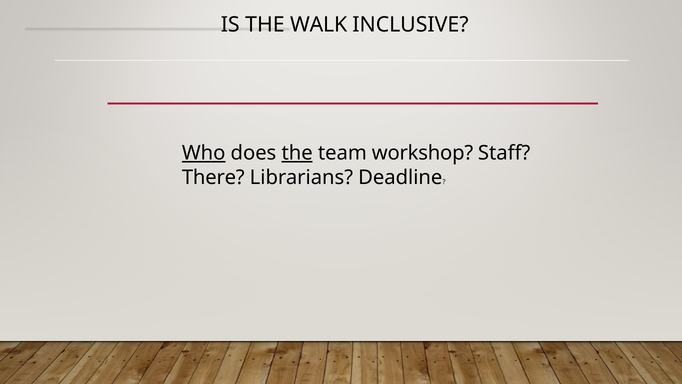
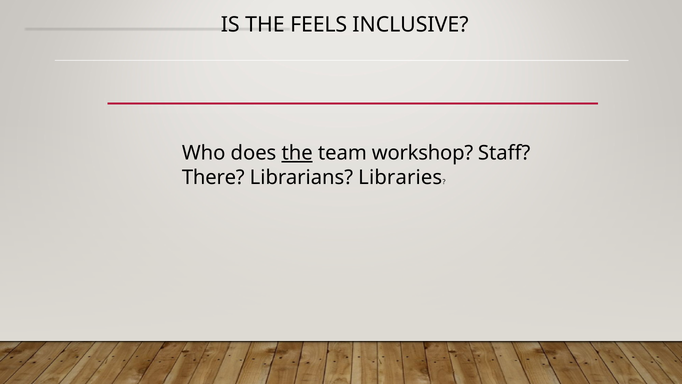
WALK: WALK -> FEELS (319, 25)
Who underline: present -> none (204, 153)
Deadline: Deadline -> Libraries (400, 177)
